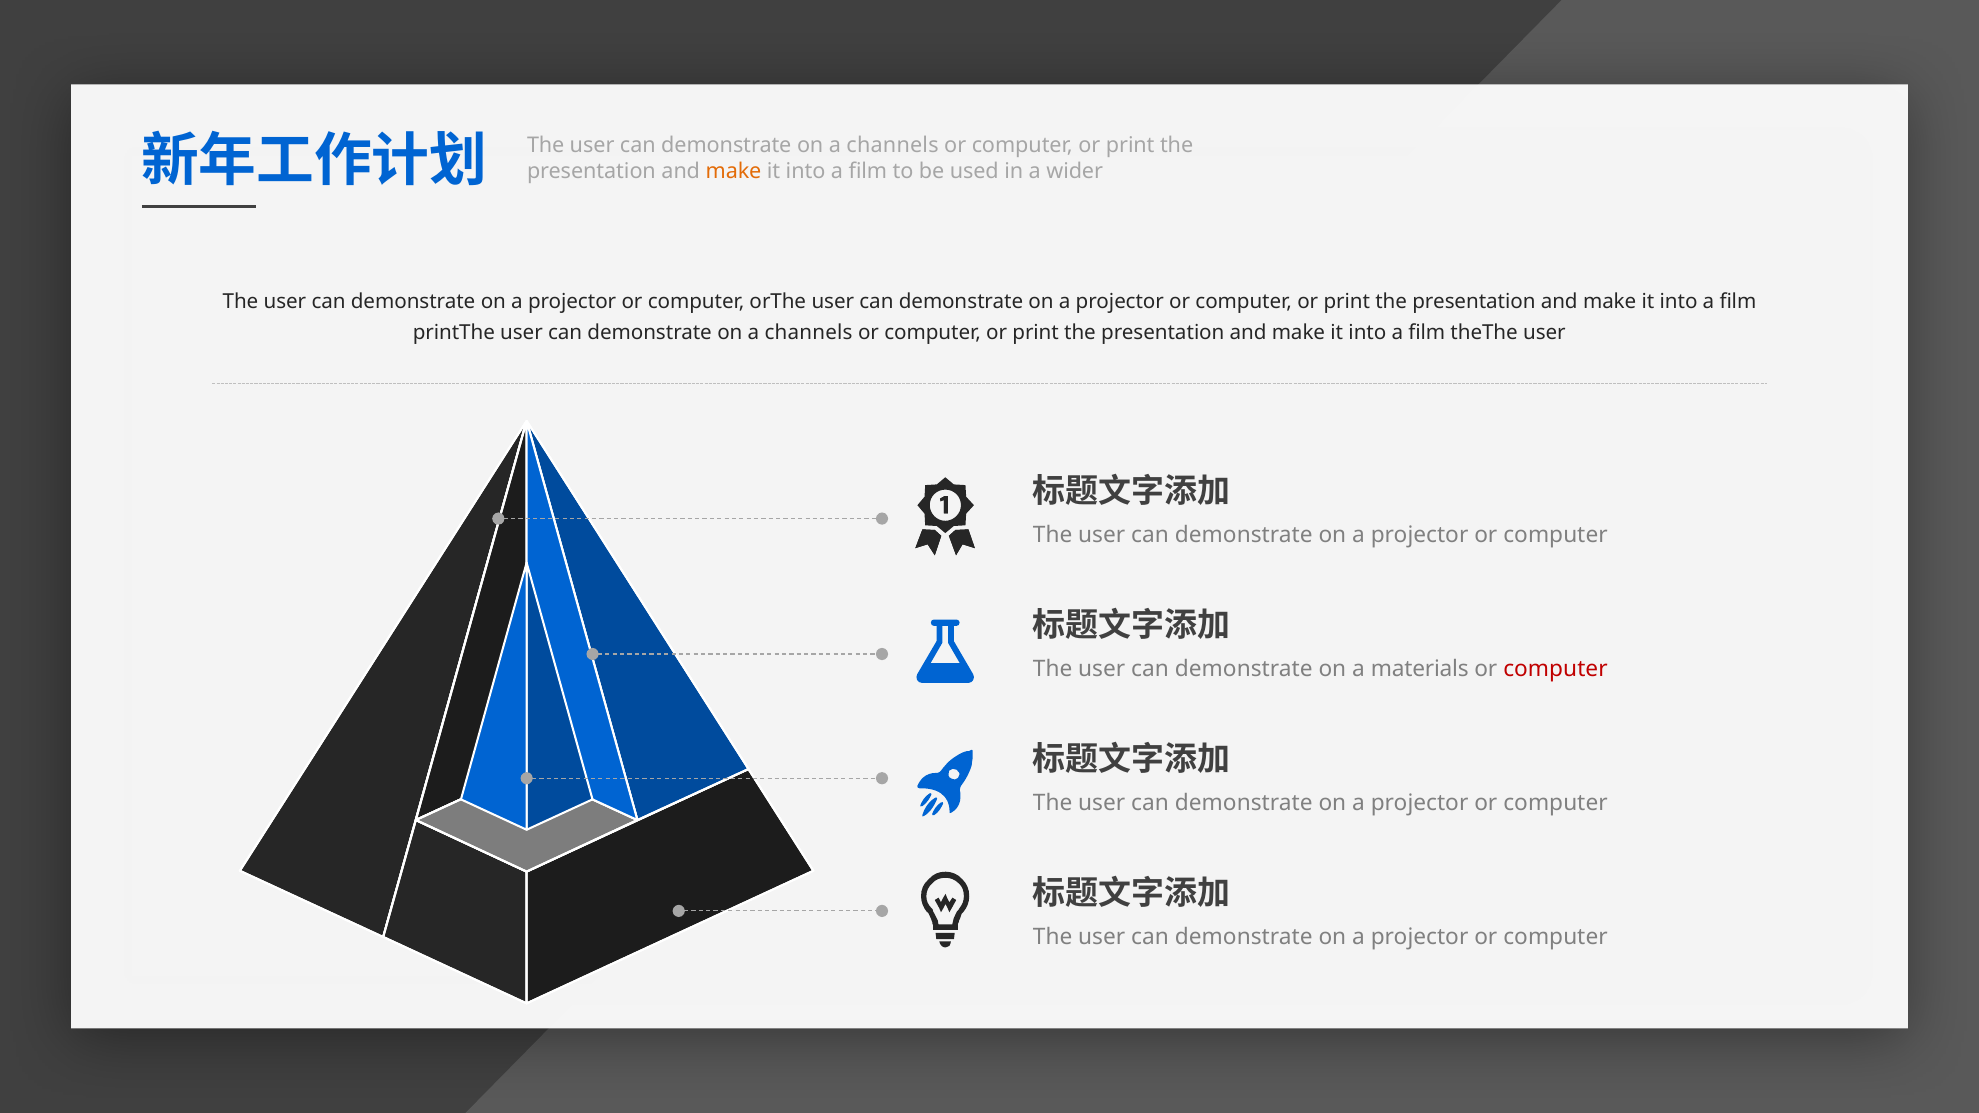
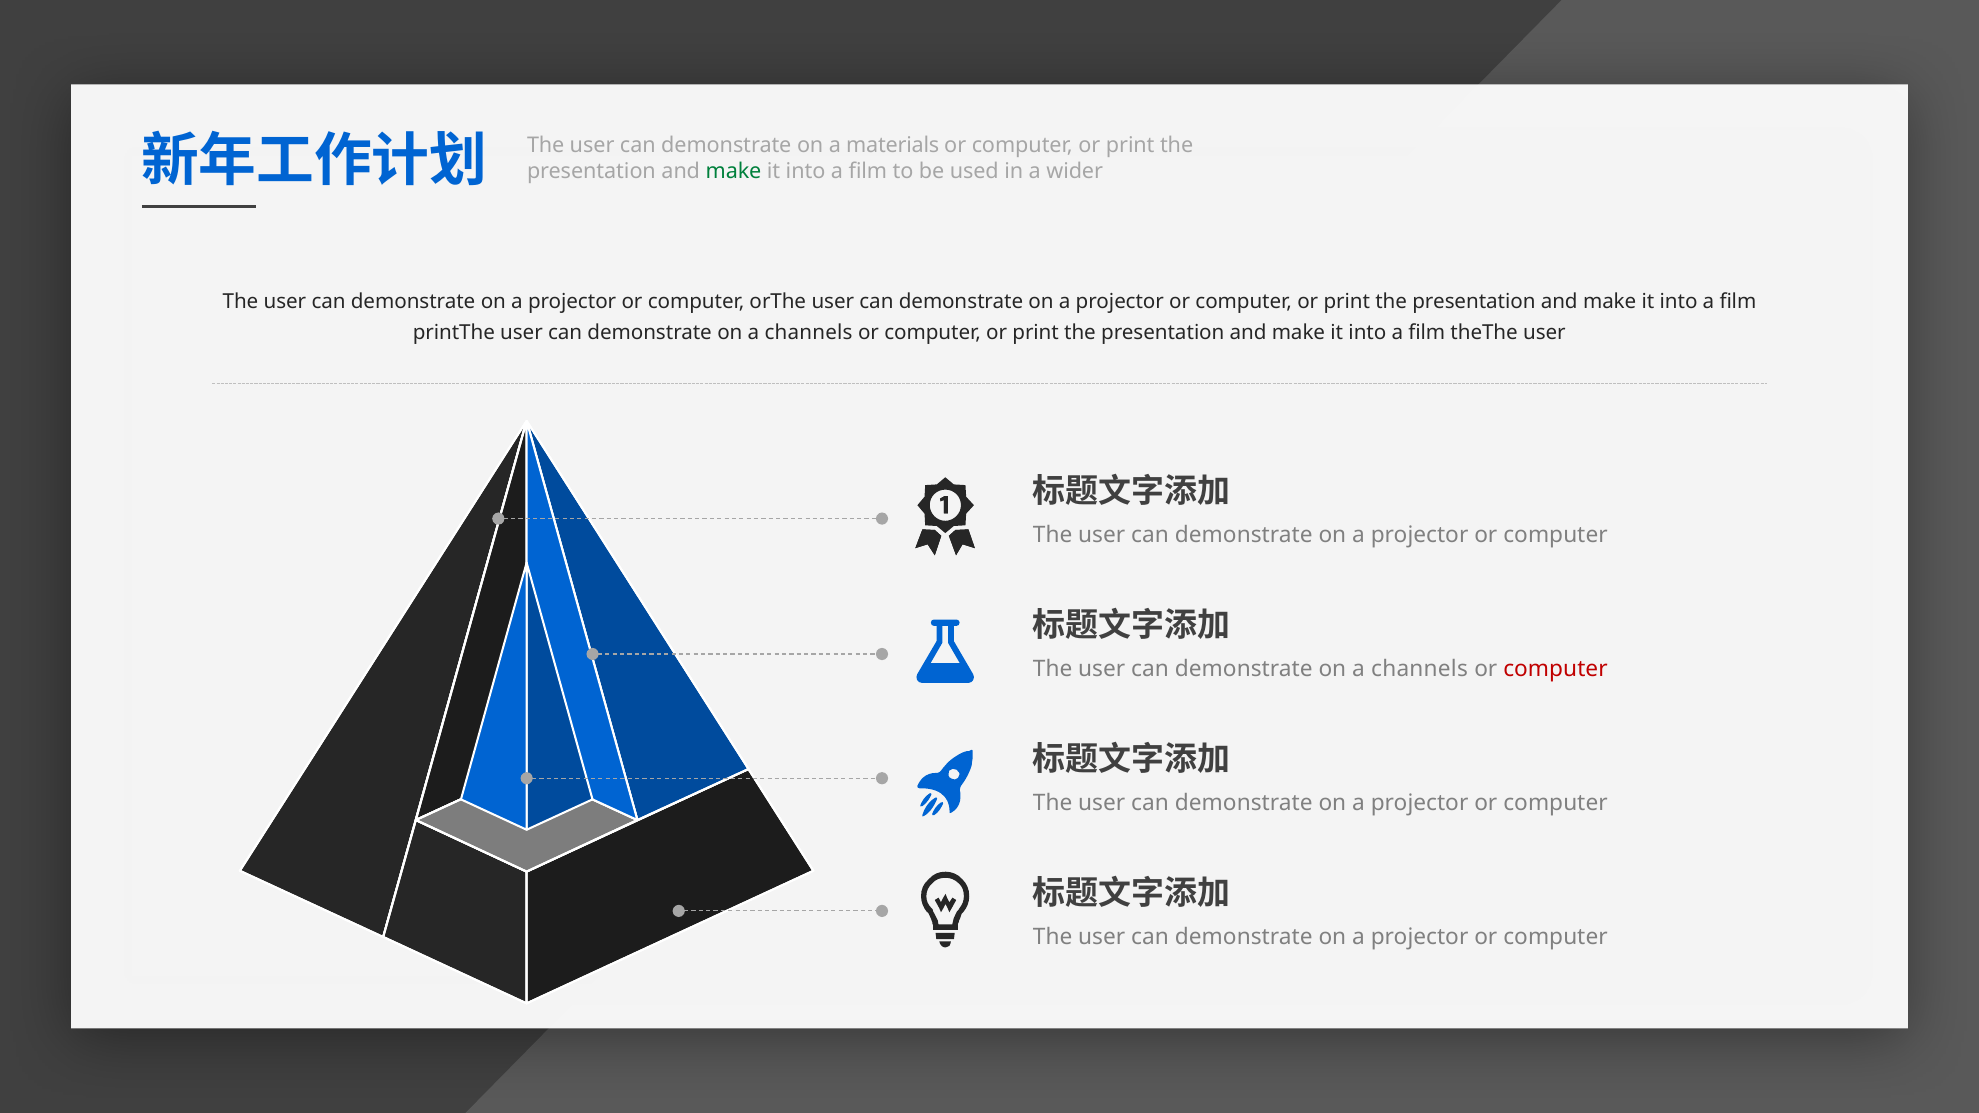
channels: channels -> materials (893, 146)
make colour: orange -> green (734, 171)
materials: materials -> channels (1420, 670)
